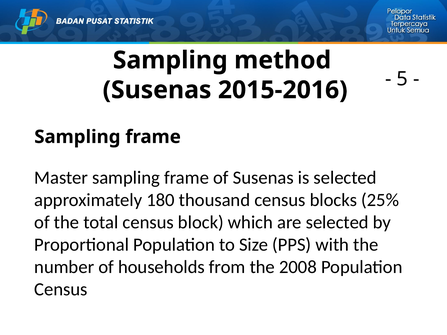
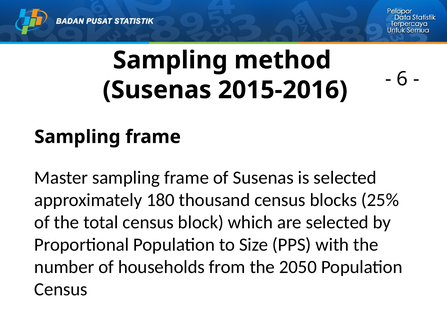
5: 5 -> 6 (402, 79)
2008: 2008 -> 2050 (298, 267)
